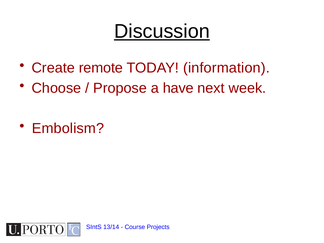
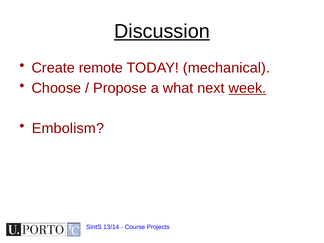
information: information -> mechanical (226, 68)
have: have -> what (178, 88)
week underline: none -> present (247, 88)
